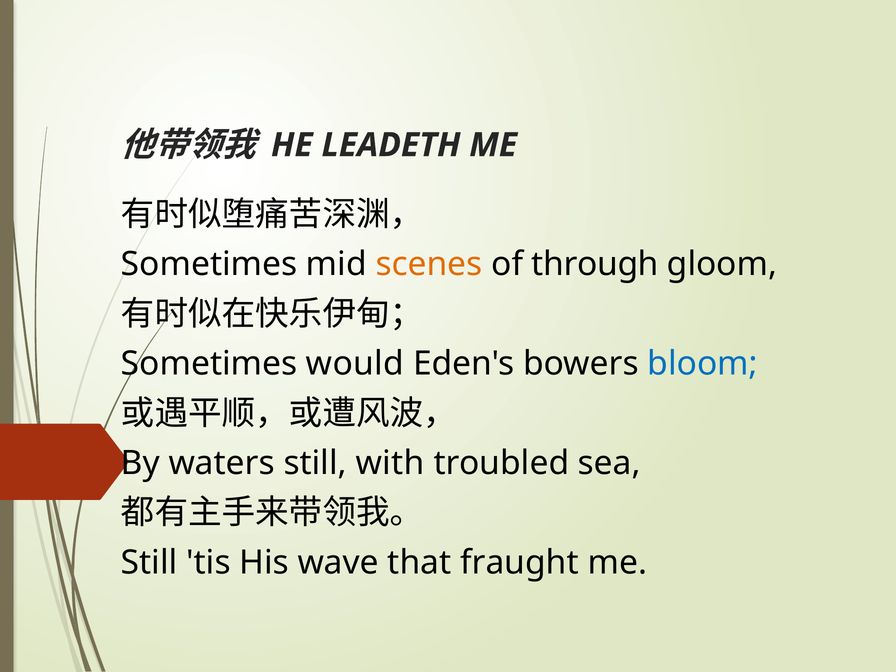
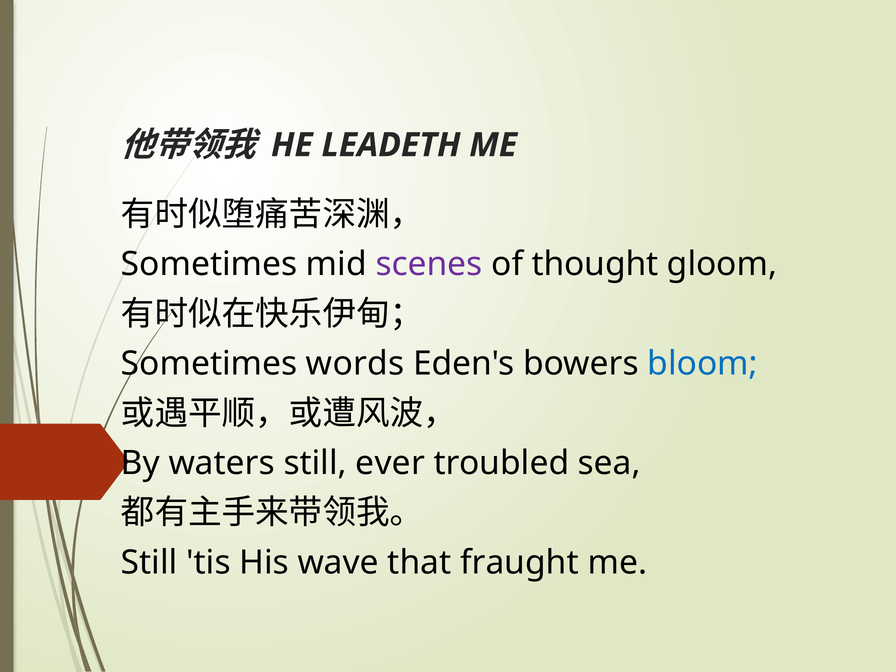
scenes colour: orange -> purple (429, 264)
through: through -> thought (595, 264)
would: would -> words (355, 364)
with: with -> ever (390, 463)
